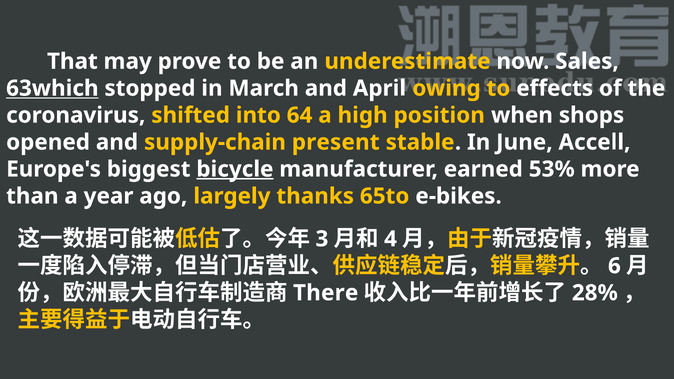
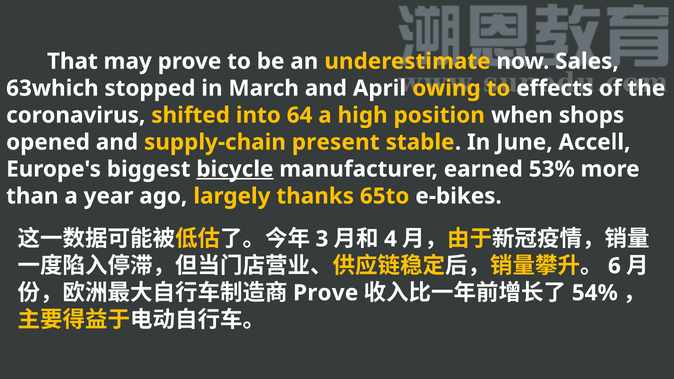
63which underline: present -> none (52, 88)
There: There -> Prove (326, 293)
28%: 28% -> 54% (595, 293)
